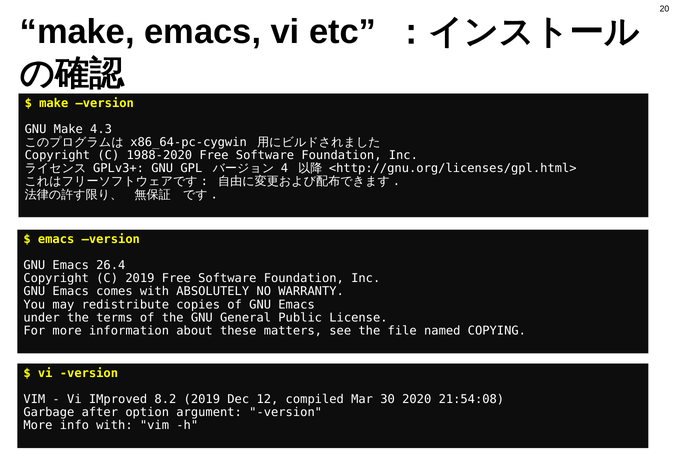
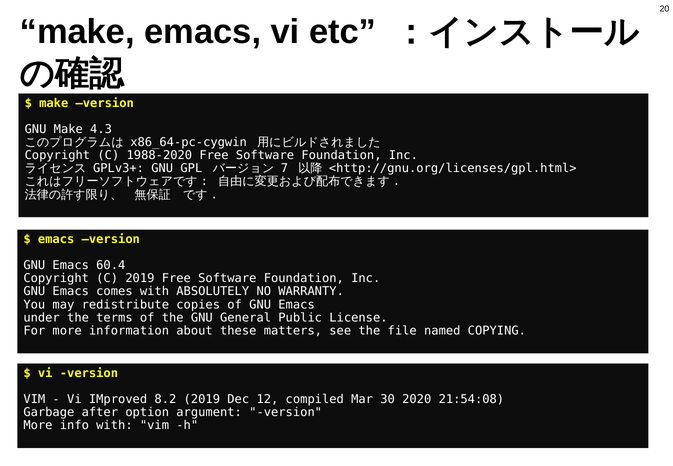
4: 4 -> 7 (284, 168)
26.4: 26.4 -> 60.4 (111, 265)
